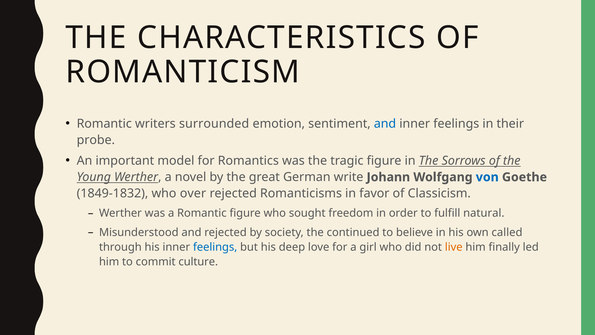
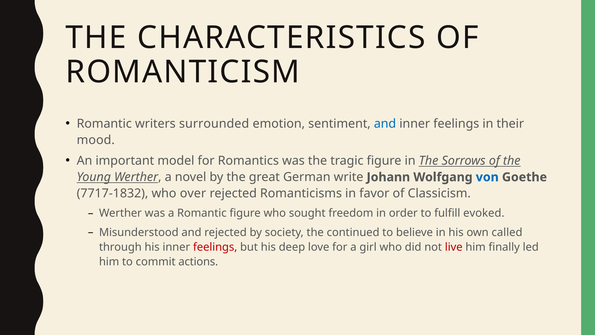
probe: probe -> mood (96, 140)
1849-1832: 1849-1832 -> 7717-1832 (112, 193)
natural: natural -> evoked (484, 213)
feelings colour: blue -> red (215, 247)
live colour: orange -> red (454, 247)
culture: culture -> actions (198, 262)
